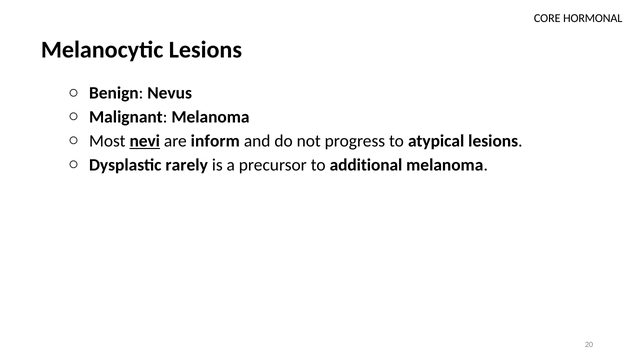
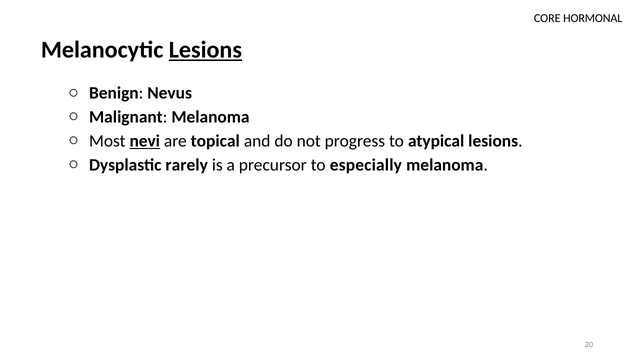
Lesions underline: none -> present (205, 50)
inform: inform -> topical (215, 141)
additional: additional -> especially (366, 165)
